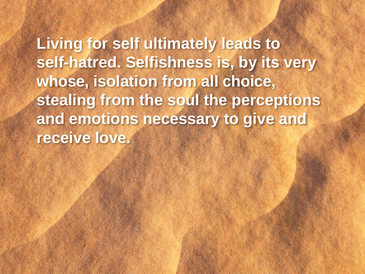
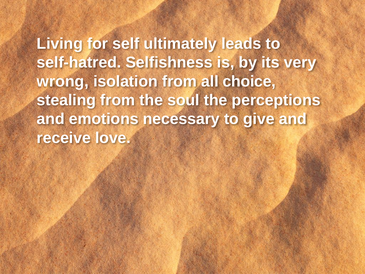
whose: whose -> wrong (63, 81)
